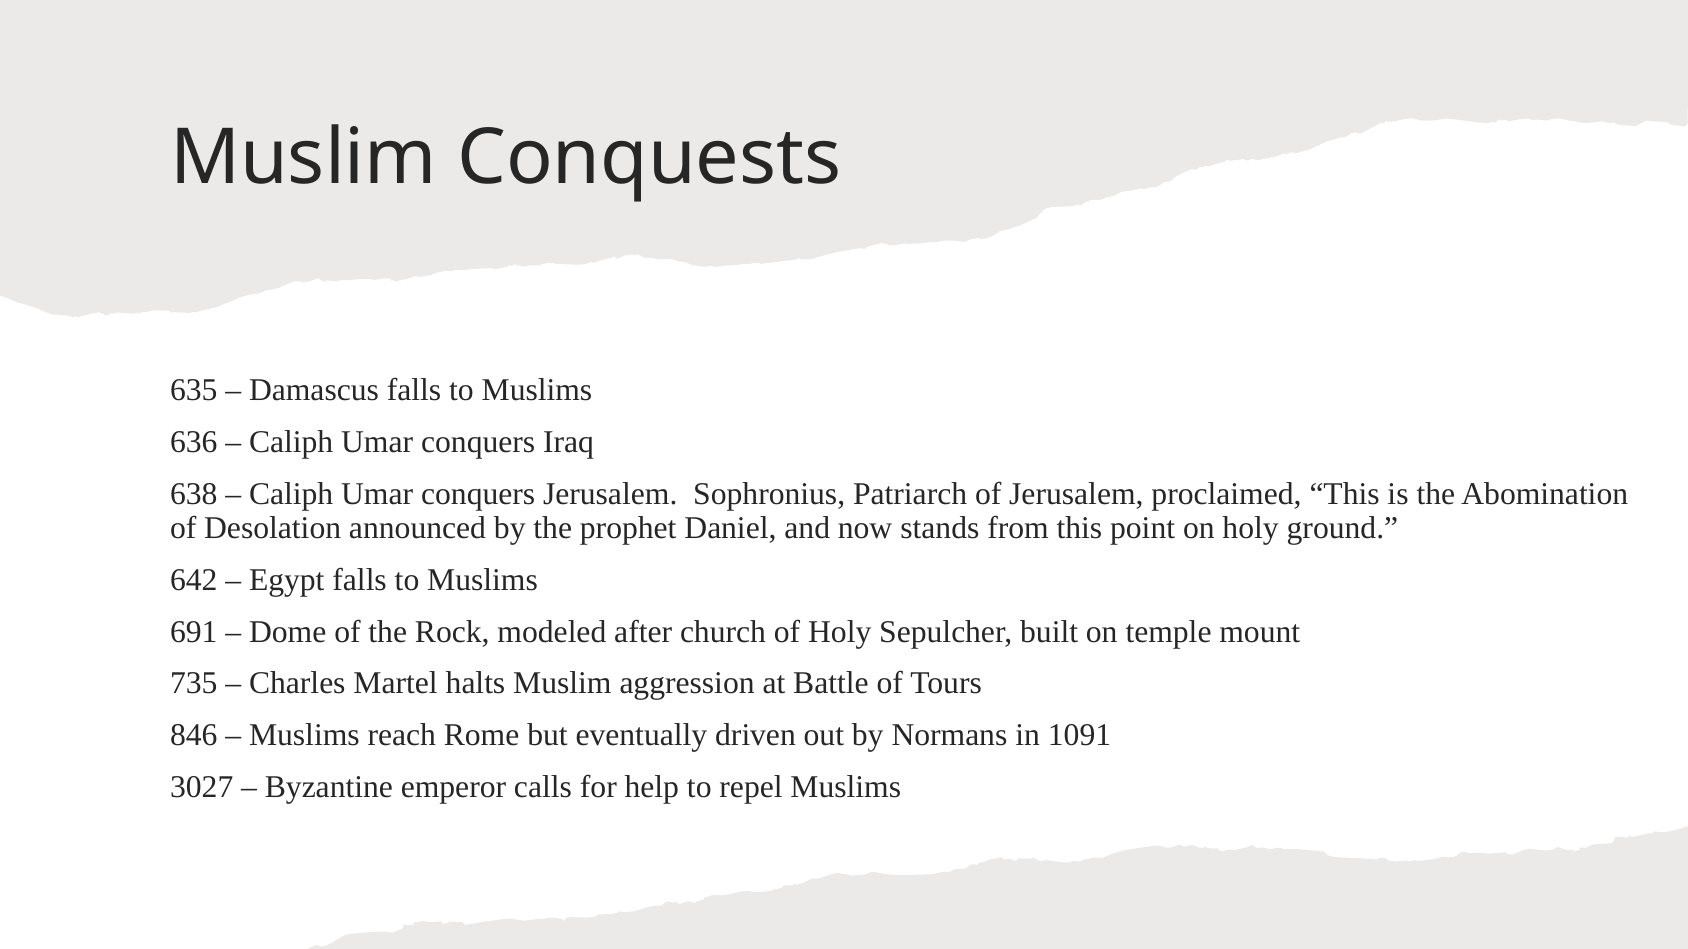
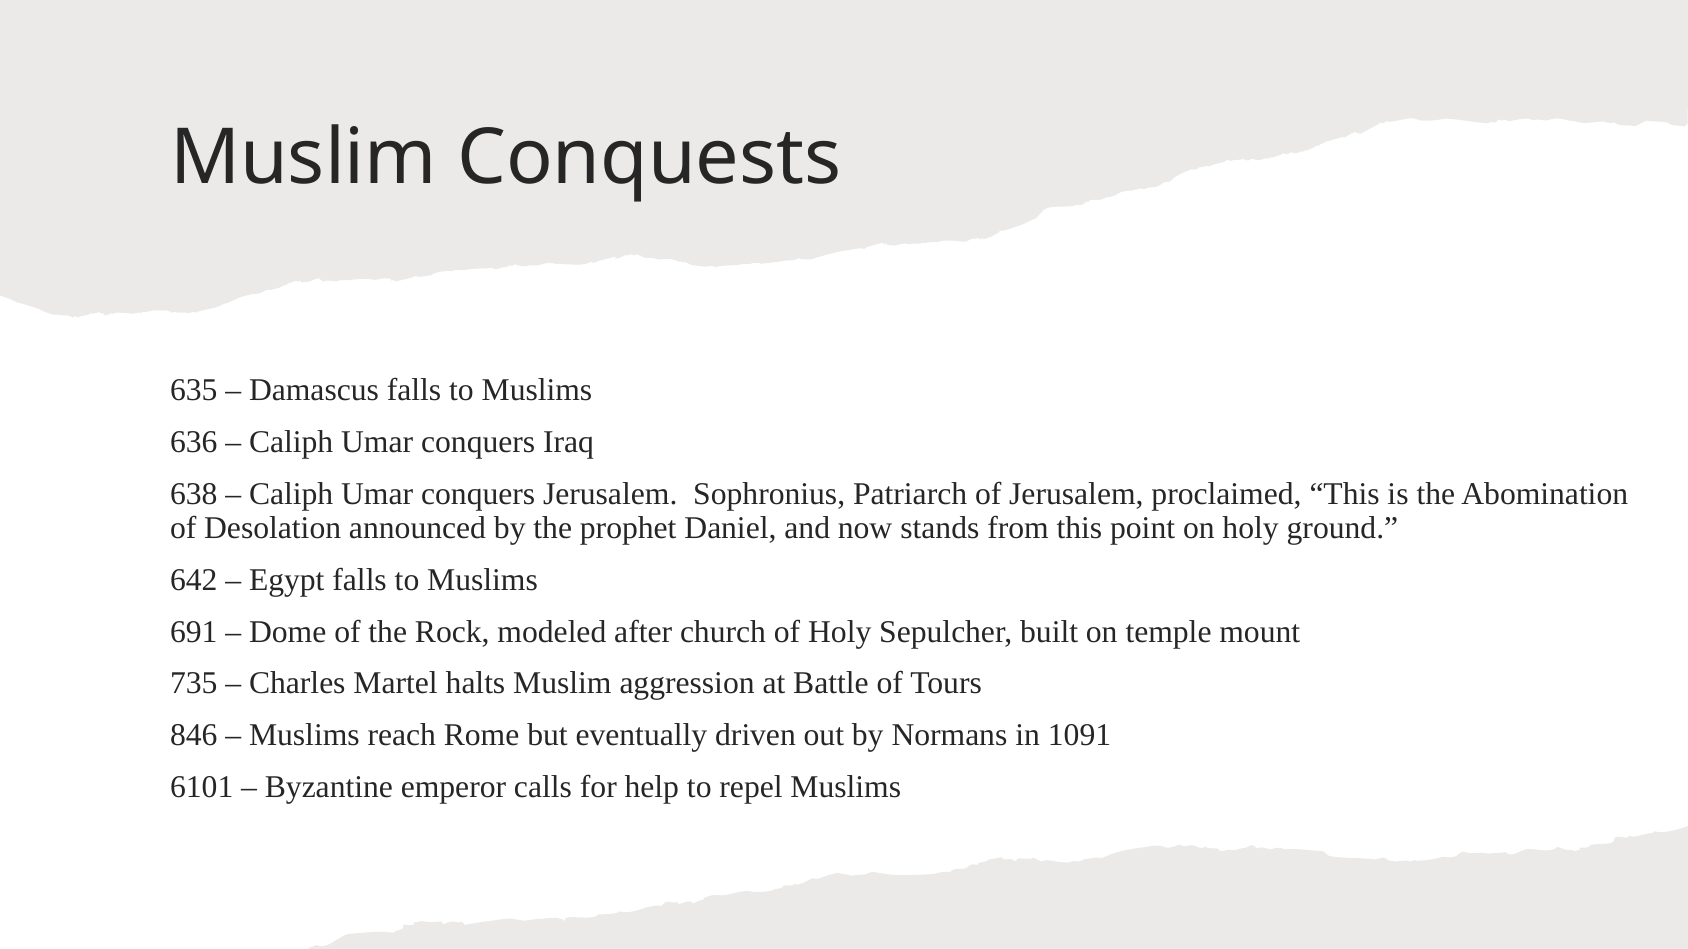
3027: 3027 -> 6101 (202, 787)
